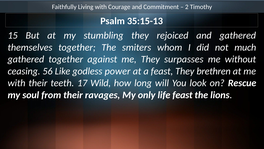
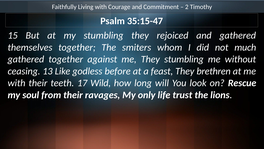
35:15-13: 35:15-13 -> 35:15-47 (145, 21)
They surpasses: surpasses -> stumbling (184, 59)
56: 56 -> 13 (48, 71)
power: power -> before (118, 71)
life feast: feast -> trust (182, 95)
